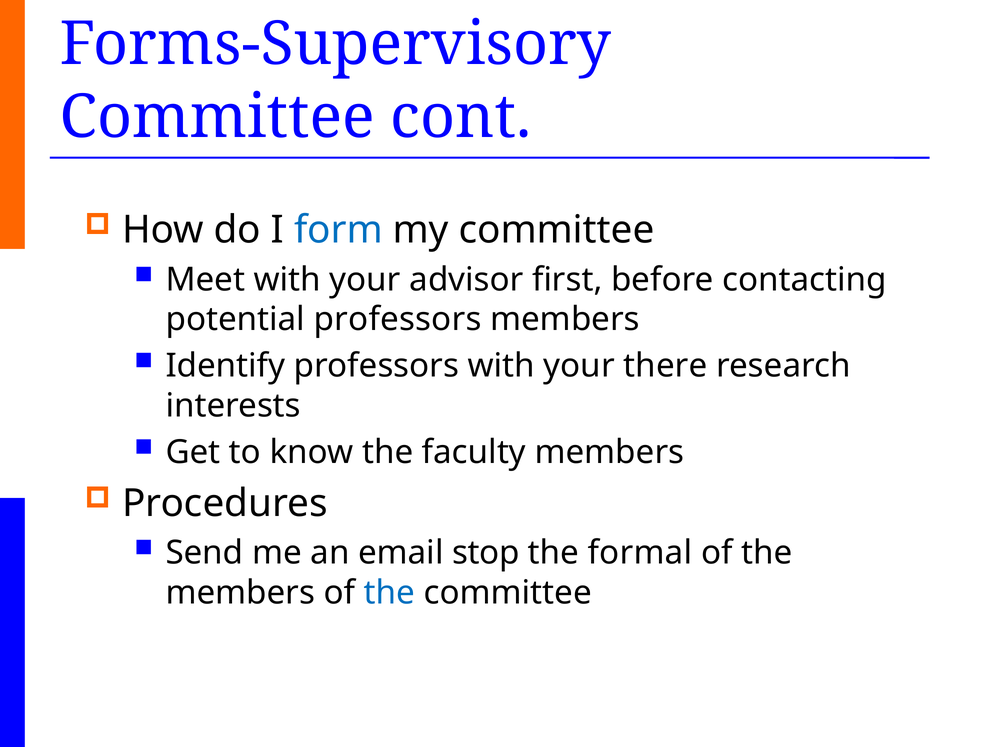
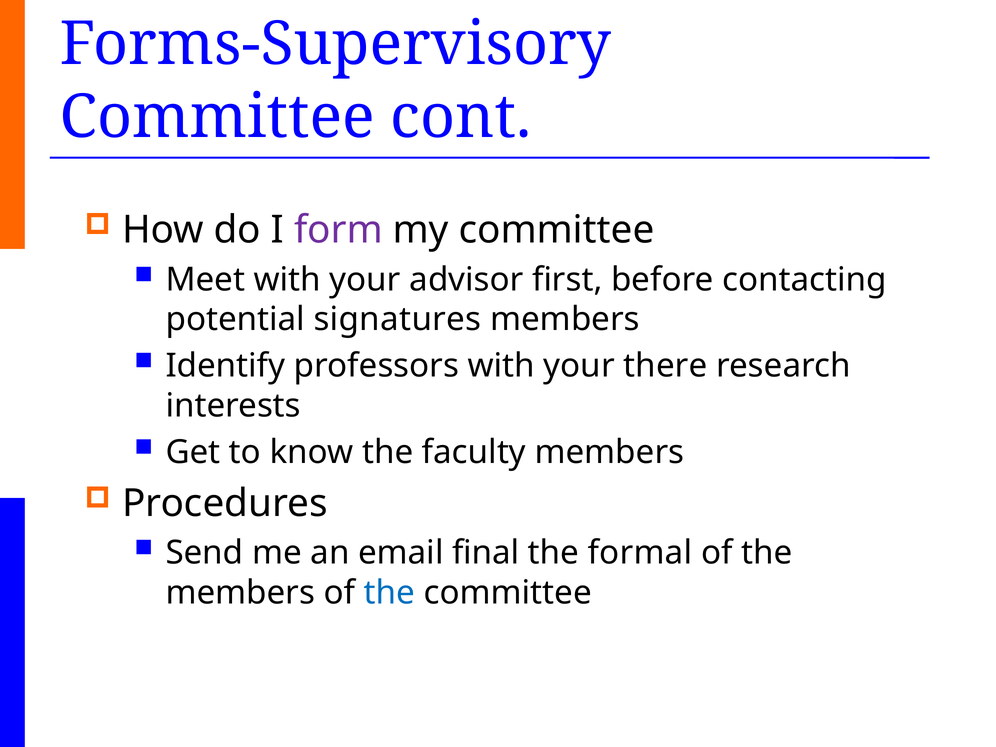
form colour: blue -> purple (338, 230)
potential professors: professors -> signatures (398, 319)
stop: stop -> final (486, 553)
